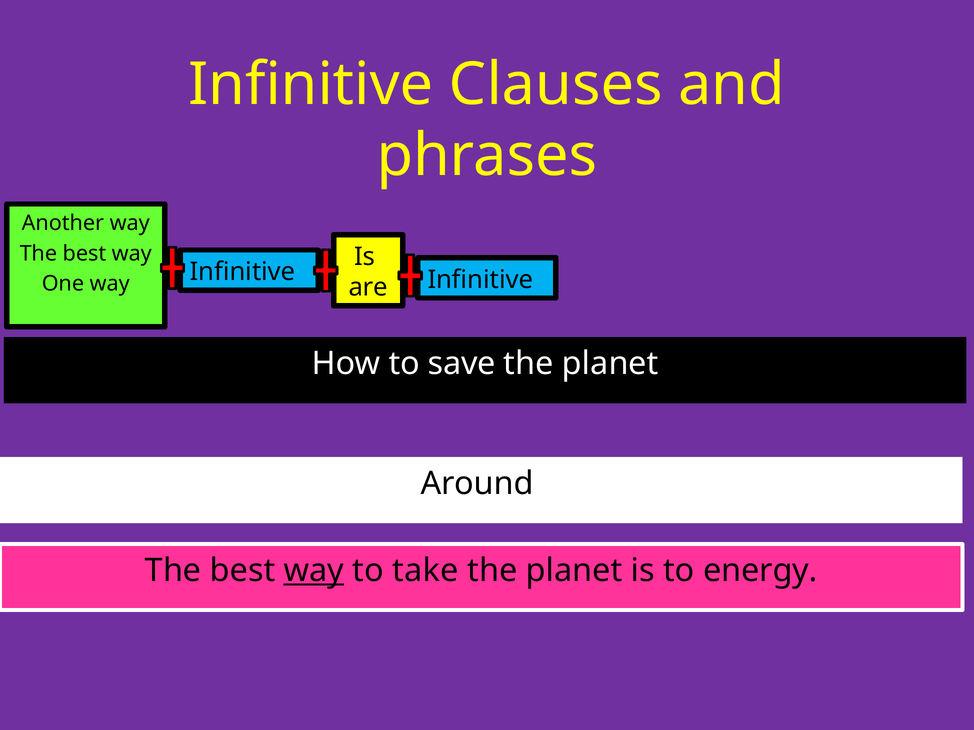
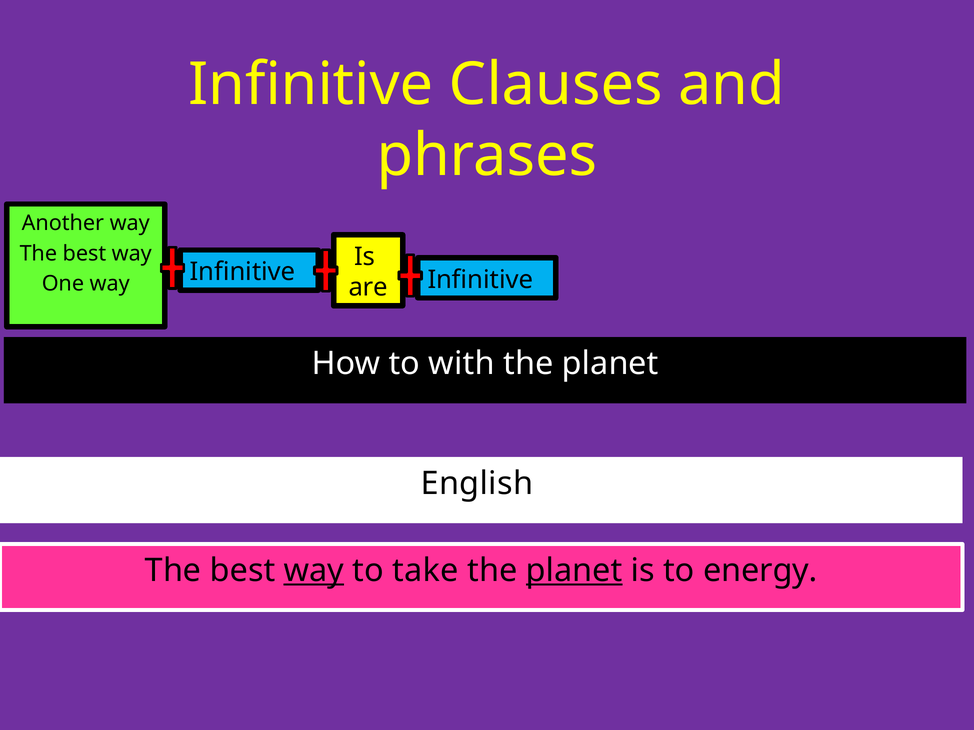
save: save -> with (461, 364)
Around: Around -> English (477, 484)
planet underline: none -> present (574, 571)
